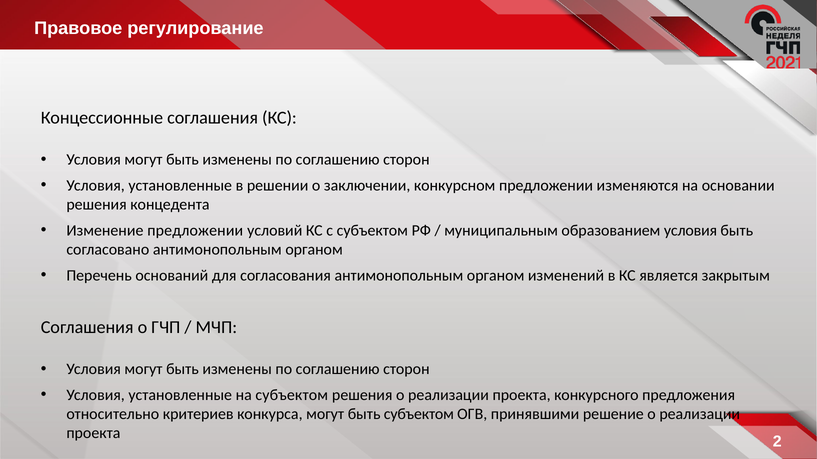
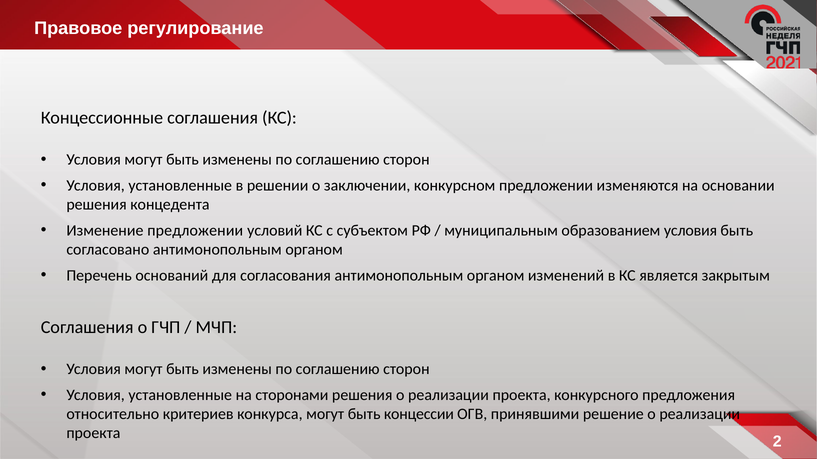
на субъектом: субъектом -> сторонами (292, 396)
быть субъектом: субъектом -> концессии (419, 415)
